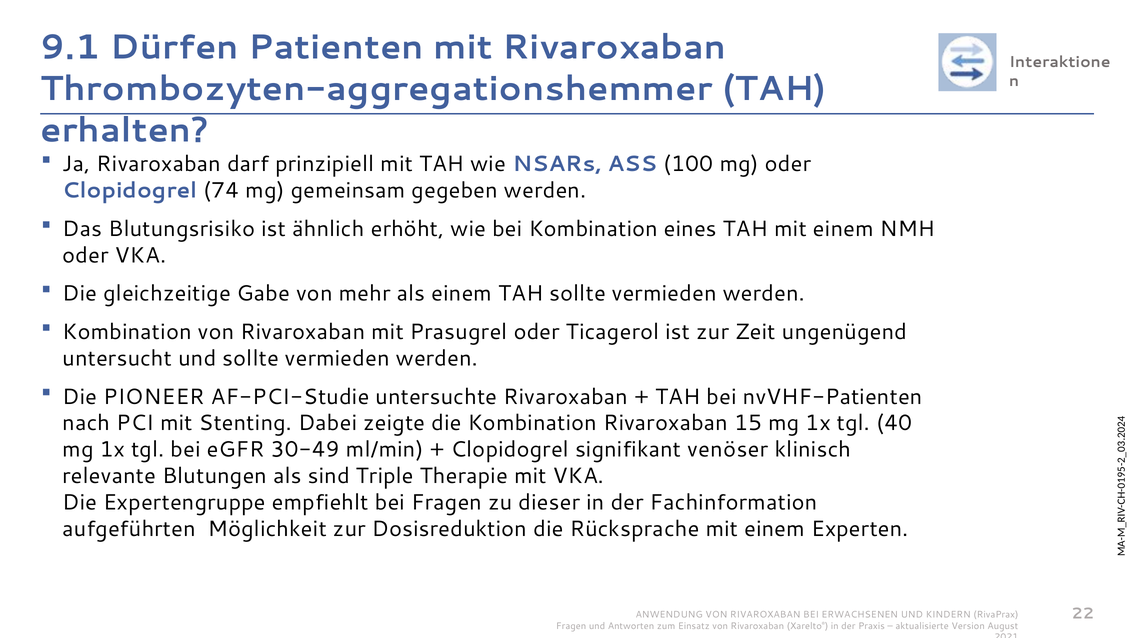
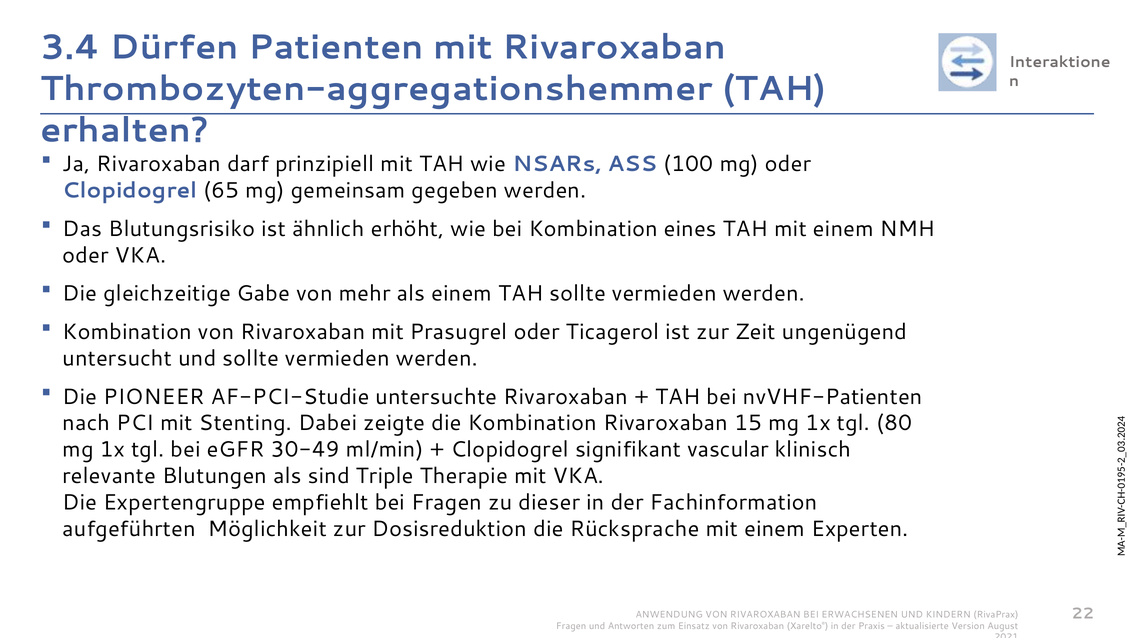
9.1: 9.1 -> 3.4 (70, 47)
74: 74 -> 65 (221, 191)
40: 40 -> 80 (894, 423)
venöser: venöser -> vascular (728, 450)
